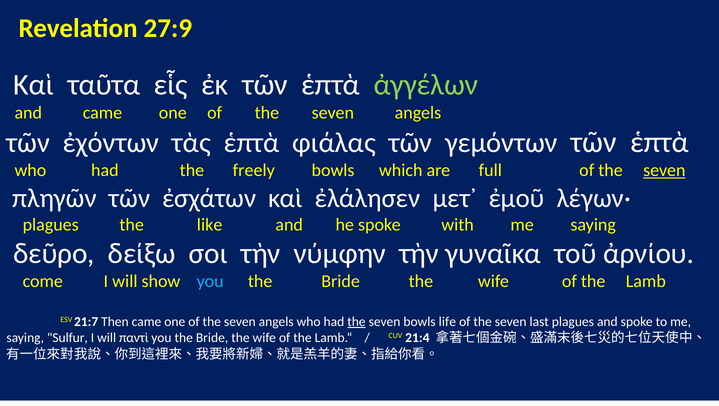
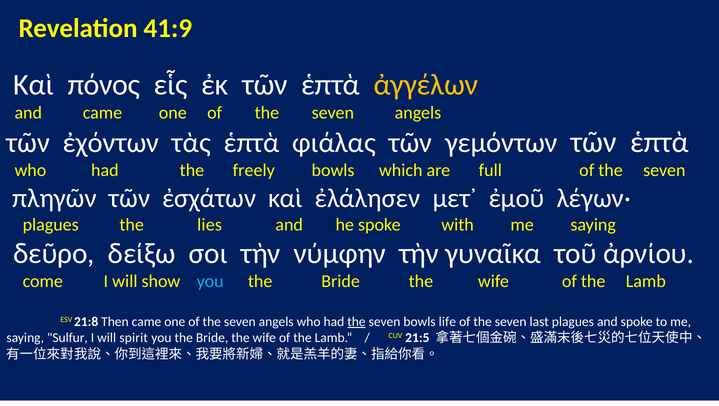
27:9: 27:9 -> 41:9 (168, 29)
ταῦτα: ταῦτα -> πόνος (104, 85)
ἀγγέλων colour: light green -> yellow (426, 85)
seven underline: present -> none (664, 170)
like: like -> lies (210, 224)
21:7: 21:7 -> 21:8 (86, 321)
παντὶ: παντὶ -> spirit (134, 337)
21:4: 21:4 -> 21:5 (417, 337)
